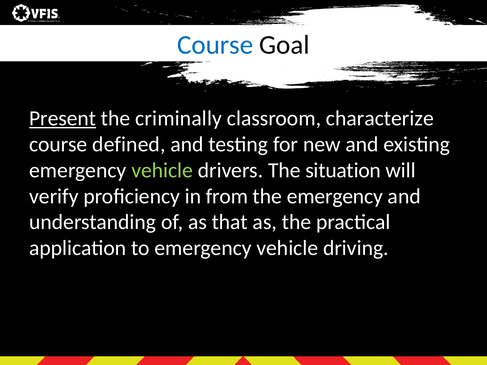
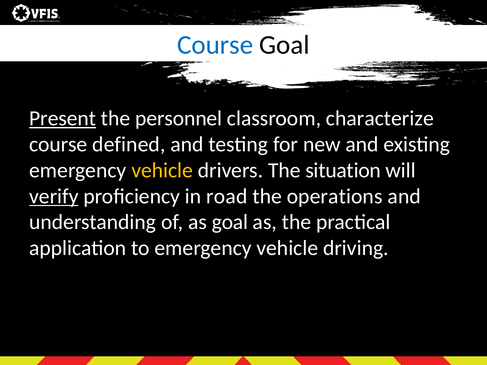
criminally: criminally -> personnel (179, 118)
vehicle colour: light green -> yellow (162, 170)
verify underline: none -> present (54, 196)
from: from -> road (227, 196)
the emergency: emergency -> operations (335, 196)
as that: that -> goal (230, 222)
